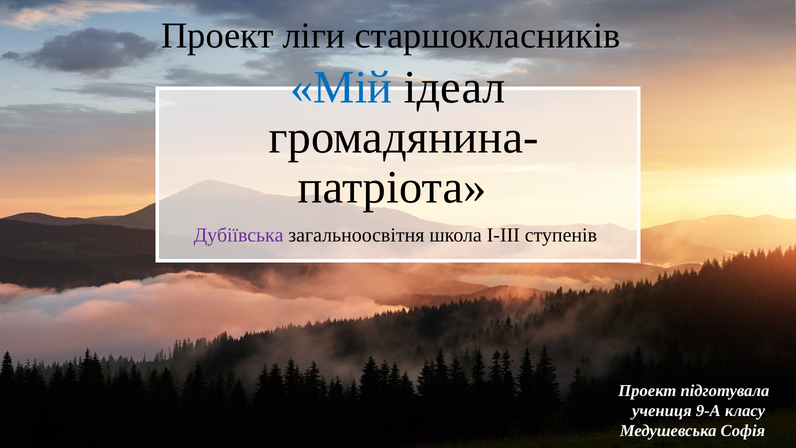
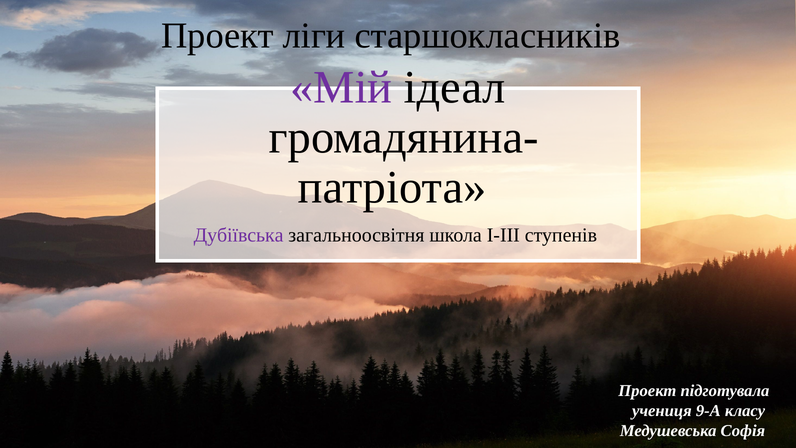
Мій colour: blue -> purple (341, 87)
